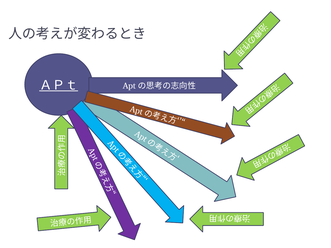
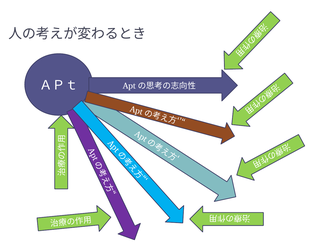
ＡＰｔ underline: present -> none (59, 85)
